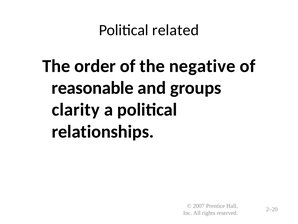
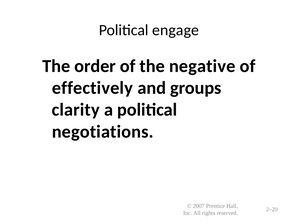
related: related -> engage (176, 30)
reasonable: reasonable -> effectively (92, 88)
relationships: relationships -> negotiations (103, 131)
